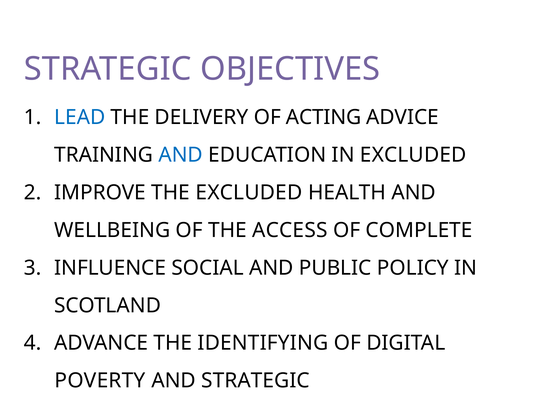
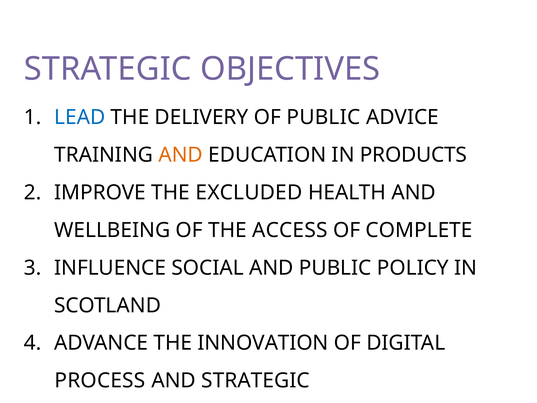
OF ACTING: ACTING -> PUBLIC (323, 117)
AND colour: blue -> orange (181, 155)
IN EXCLUDED: EXCLUDED -> PRODUCTS (413, 155)
IDENTIFYING: IDENTIFYING -> INNOVATION (263, 343)
POVERTY: POVERTY -> PROCESS (100, 380)
